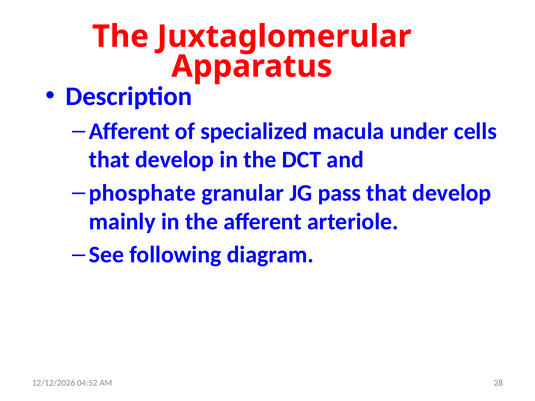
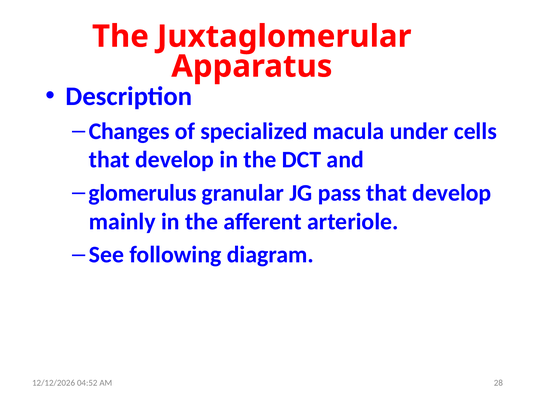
Afferent: Afferent -> Changes (129, 131)
phosphate: phosphate -> glomerulus (143, 193)
